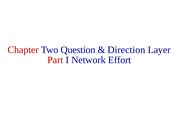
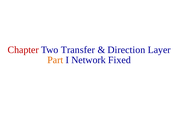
Question: Question -> Transfer (78, 50)
Part colour: red -> orange (55, 60)
Effort: Effort -> Fixed (120, 60)
